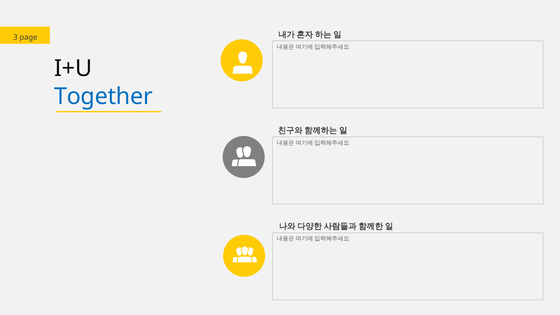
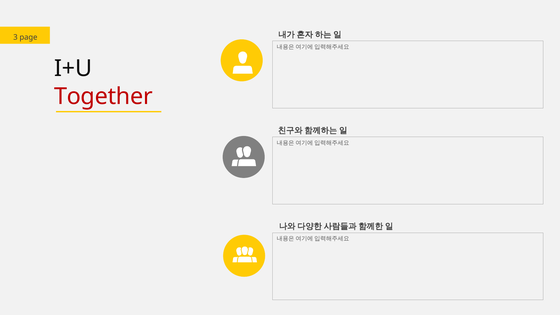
Together colour: blue -> red (103, 97)
